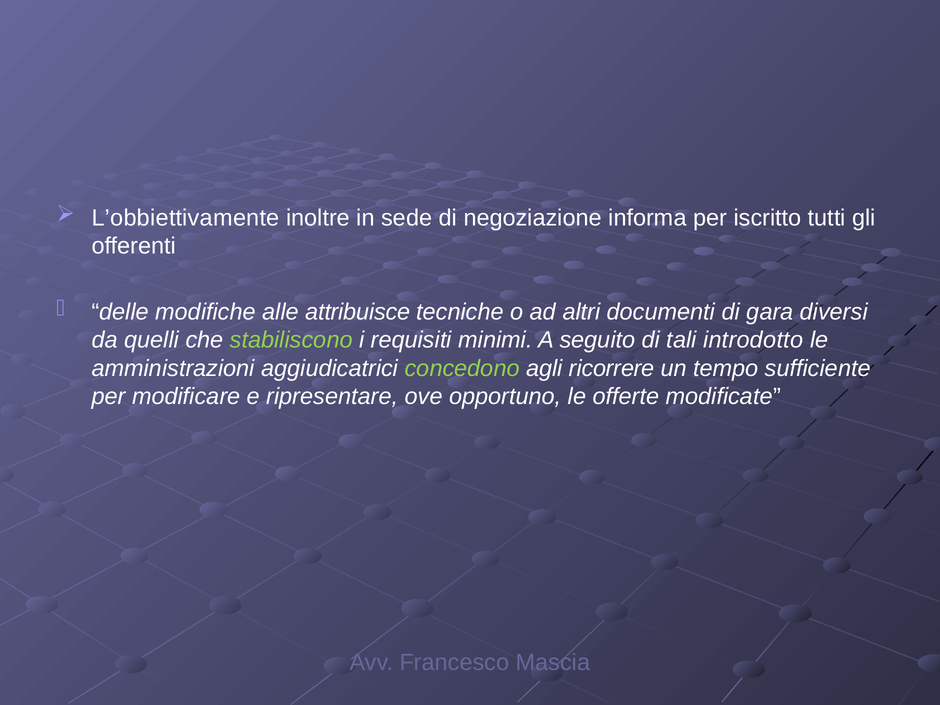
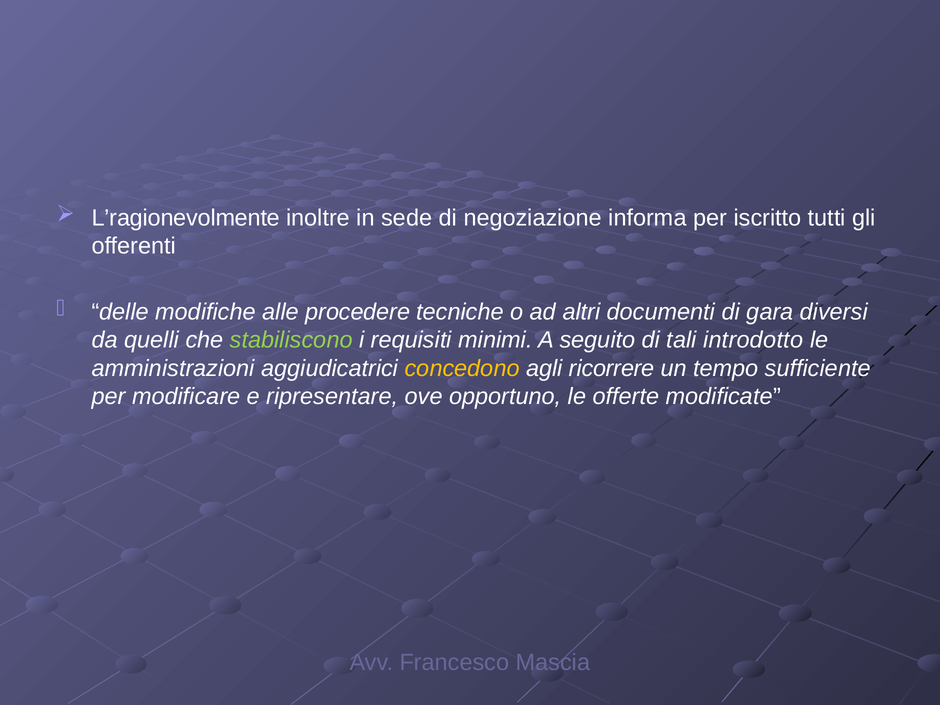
L’obbiettivamente: L’obbiettivamente -> L’ragionevolmente (186, 218)
attribuisce: attribuisce -> procedere (358, 312)
concedono colour: light green -> yellow (462, 368)
